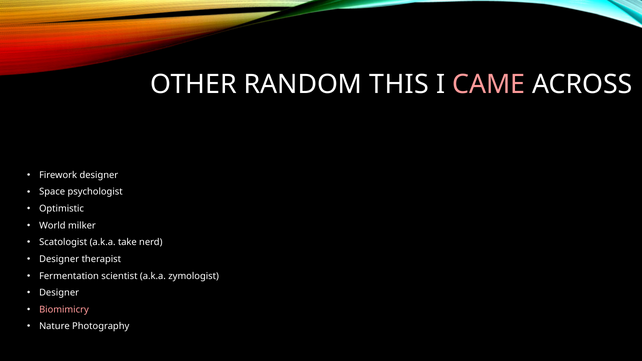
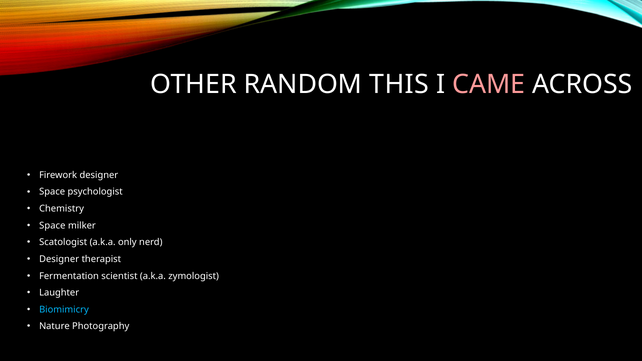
Optimistic: Optimistic -> Chemistry (62, 209)
World: World -> Space (52, 226)
take: take -> only (127, 242)
Designer: Designer -> Laughter (59, 293)
Biomimicry colour: pink -> light blue (64, 310)
